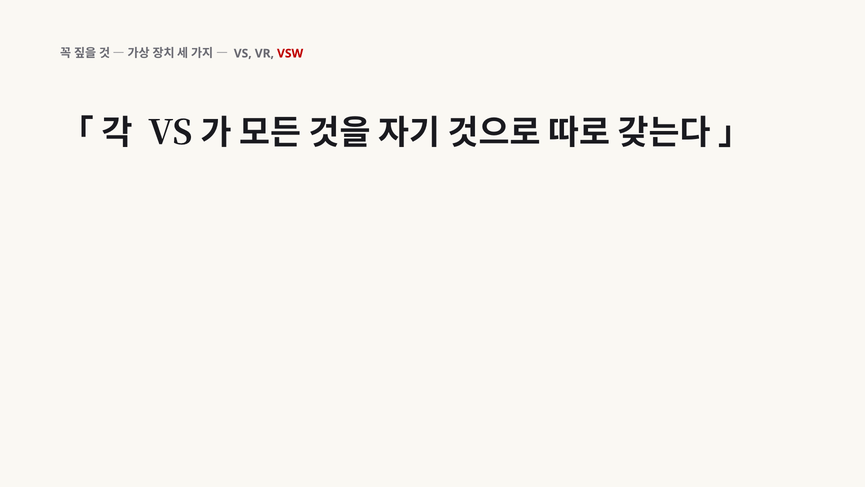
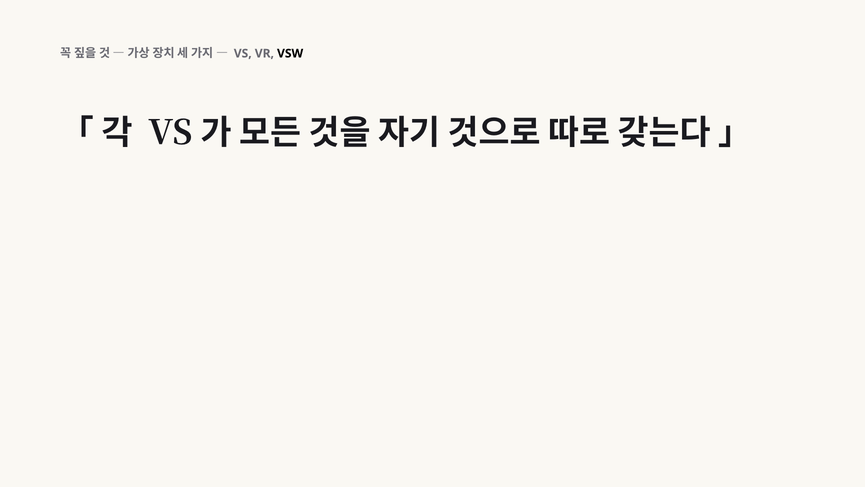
VSW colour: red -> black (290, 53)
